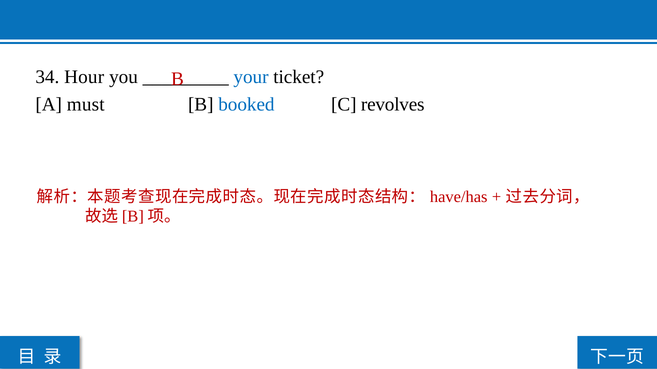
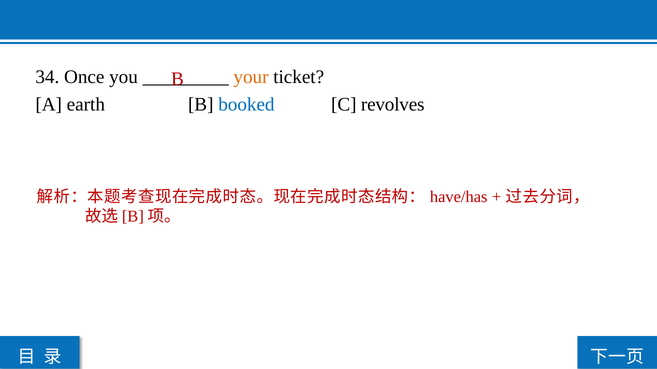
Hour: Hour -> Once (84, 77)
your colour: blue -> orange (251, 77)
must: must -> earth (86, 105)
